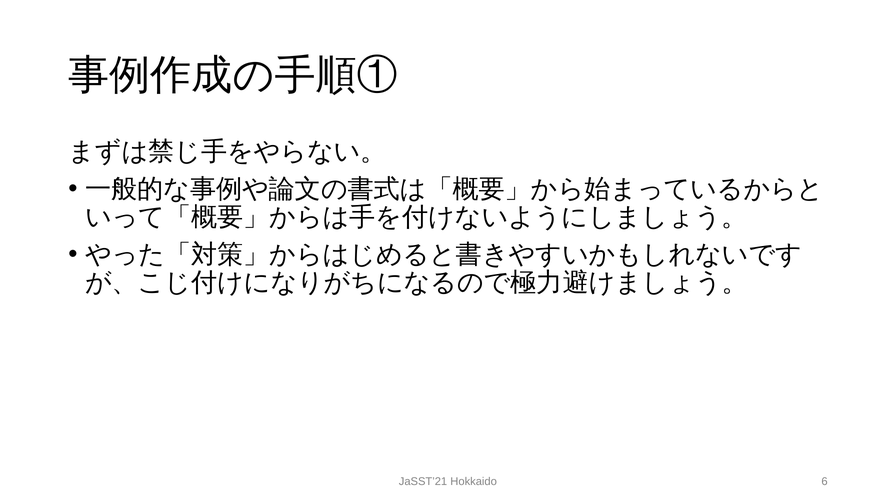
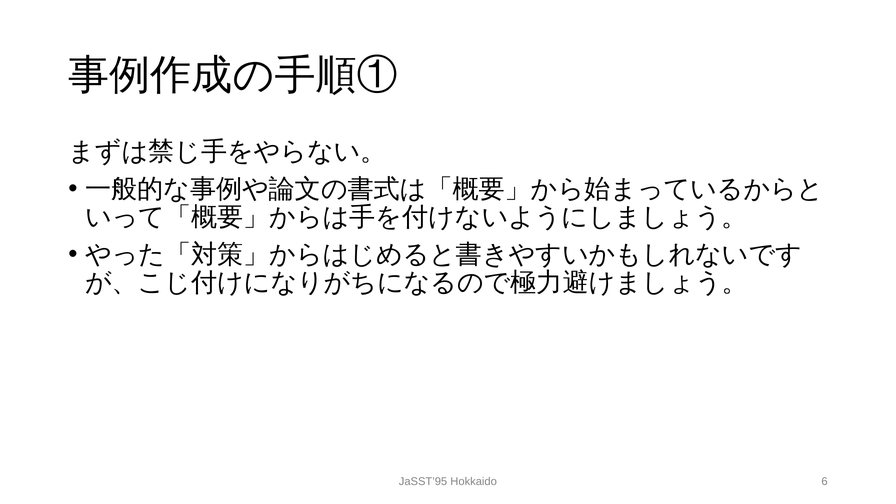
JaSST’21: JaSST’21 -> JaSST’95 (423, 481)
